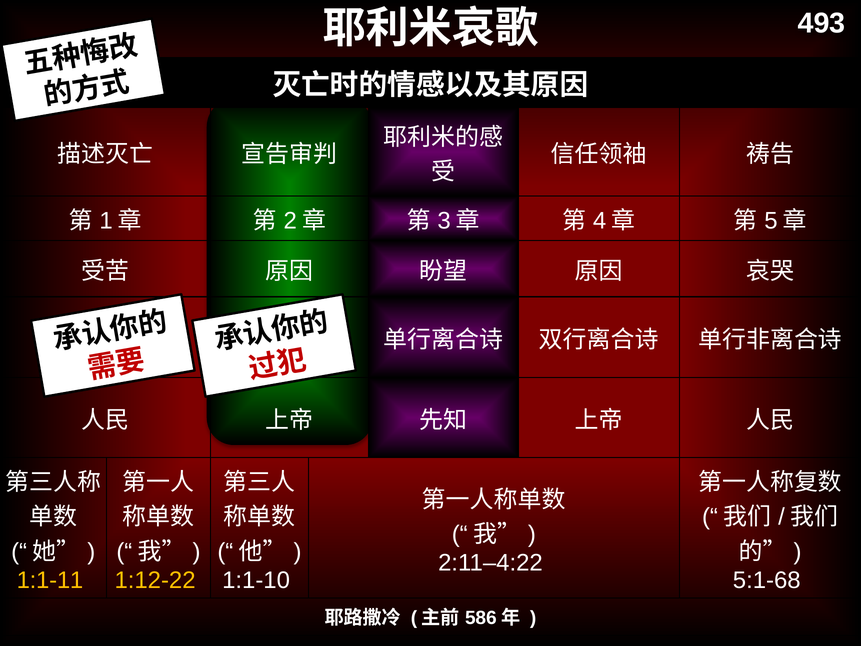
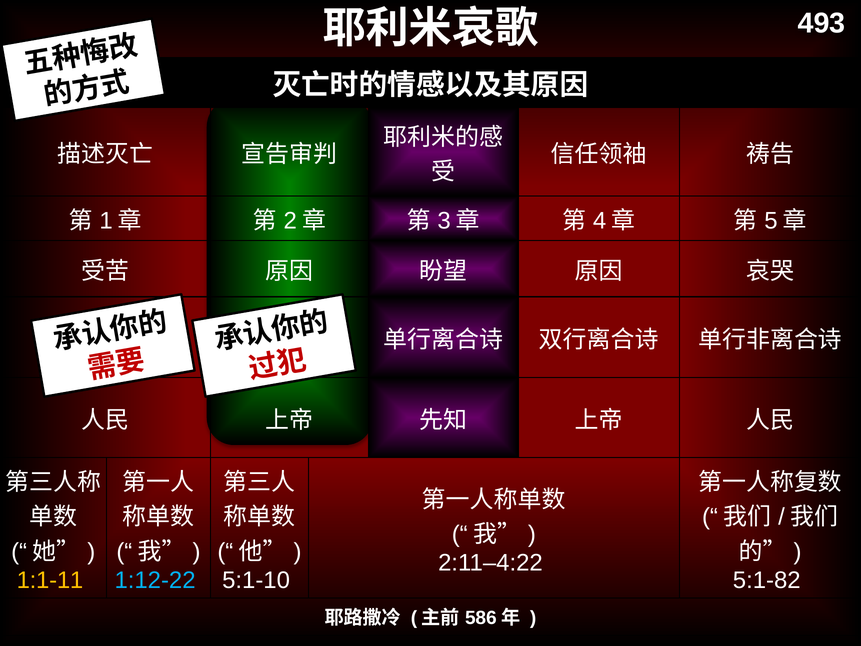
1:12-22 colour: yellow -> light blue (155, 580)
1:1-10: 1:1-10 -> 5:1-10 (256, 580)
5:1-68: 5:1-68 -> 5:1-82 (767, 580)
